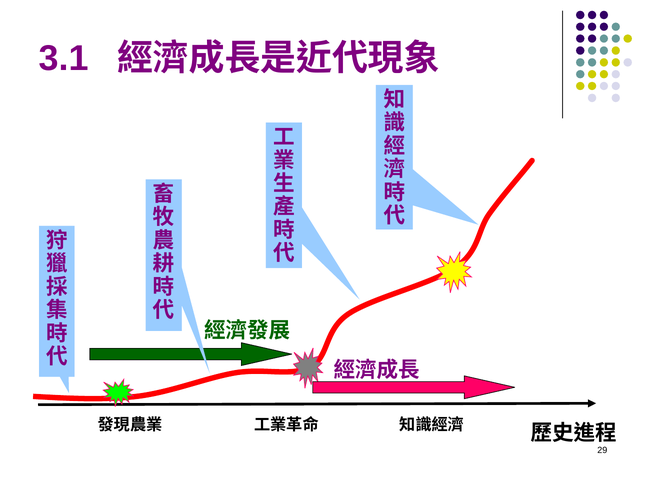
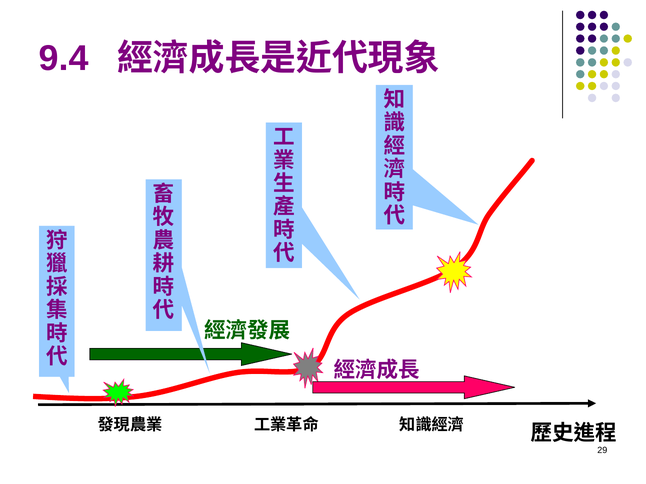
3.1: 3.1 -> 9.4 (64, 58)
